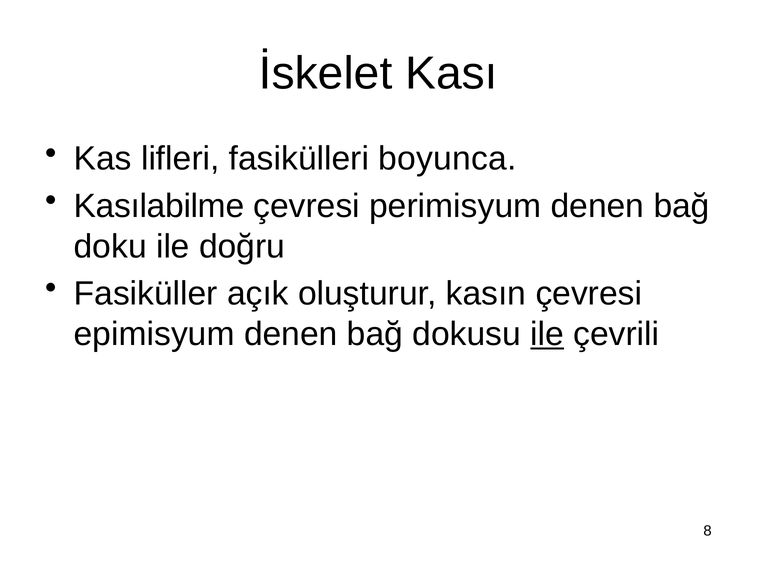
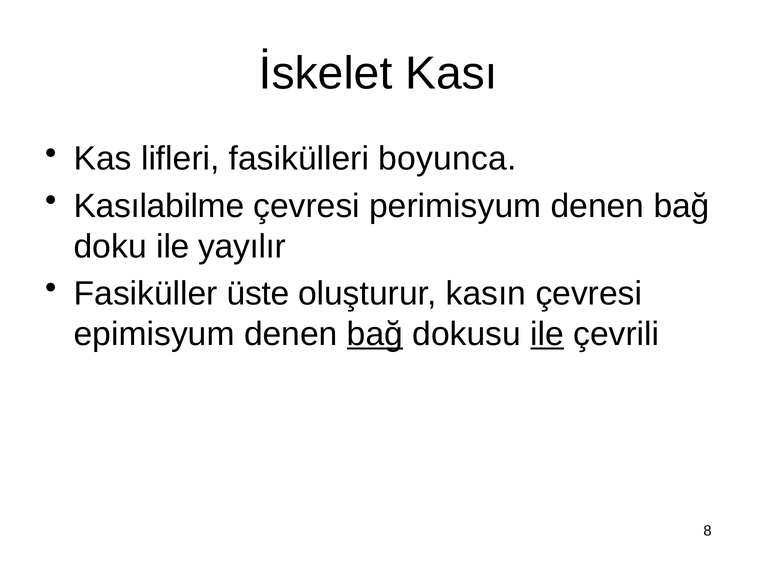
doğru: doğru -> yayılır (242, 246)
açık: açık -> üste (258, 293)
bağ underline: none -> present (375, 334)
